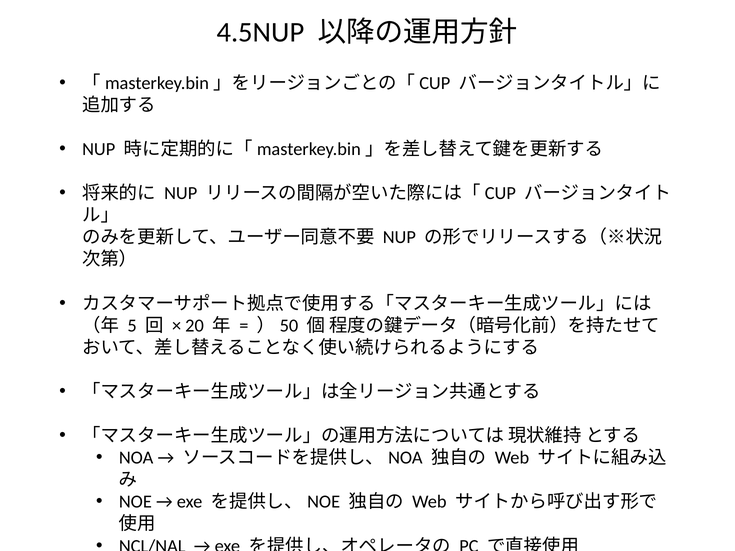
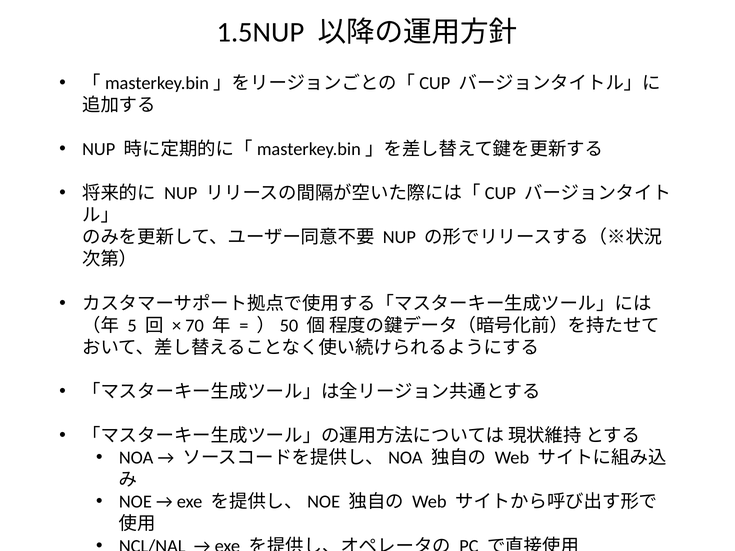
4.5NUP: 4.5NUP -> 1.5NUP (261, 32)
20: 20 -> 70 (195, 326)
